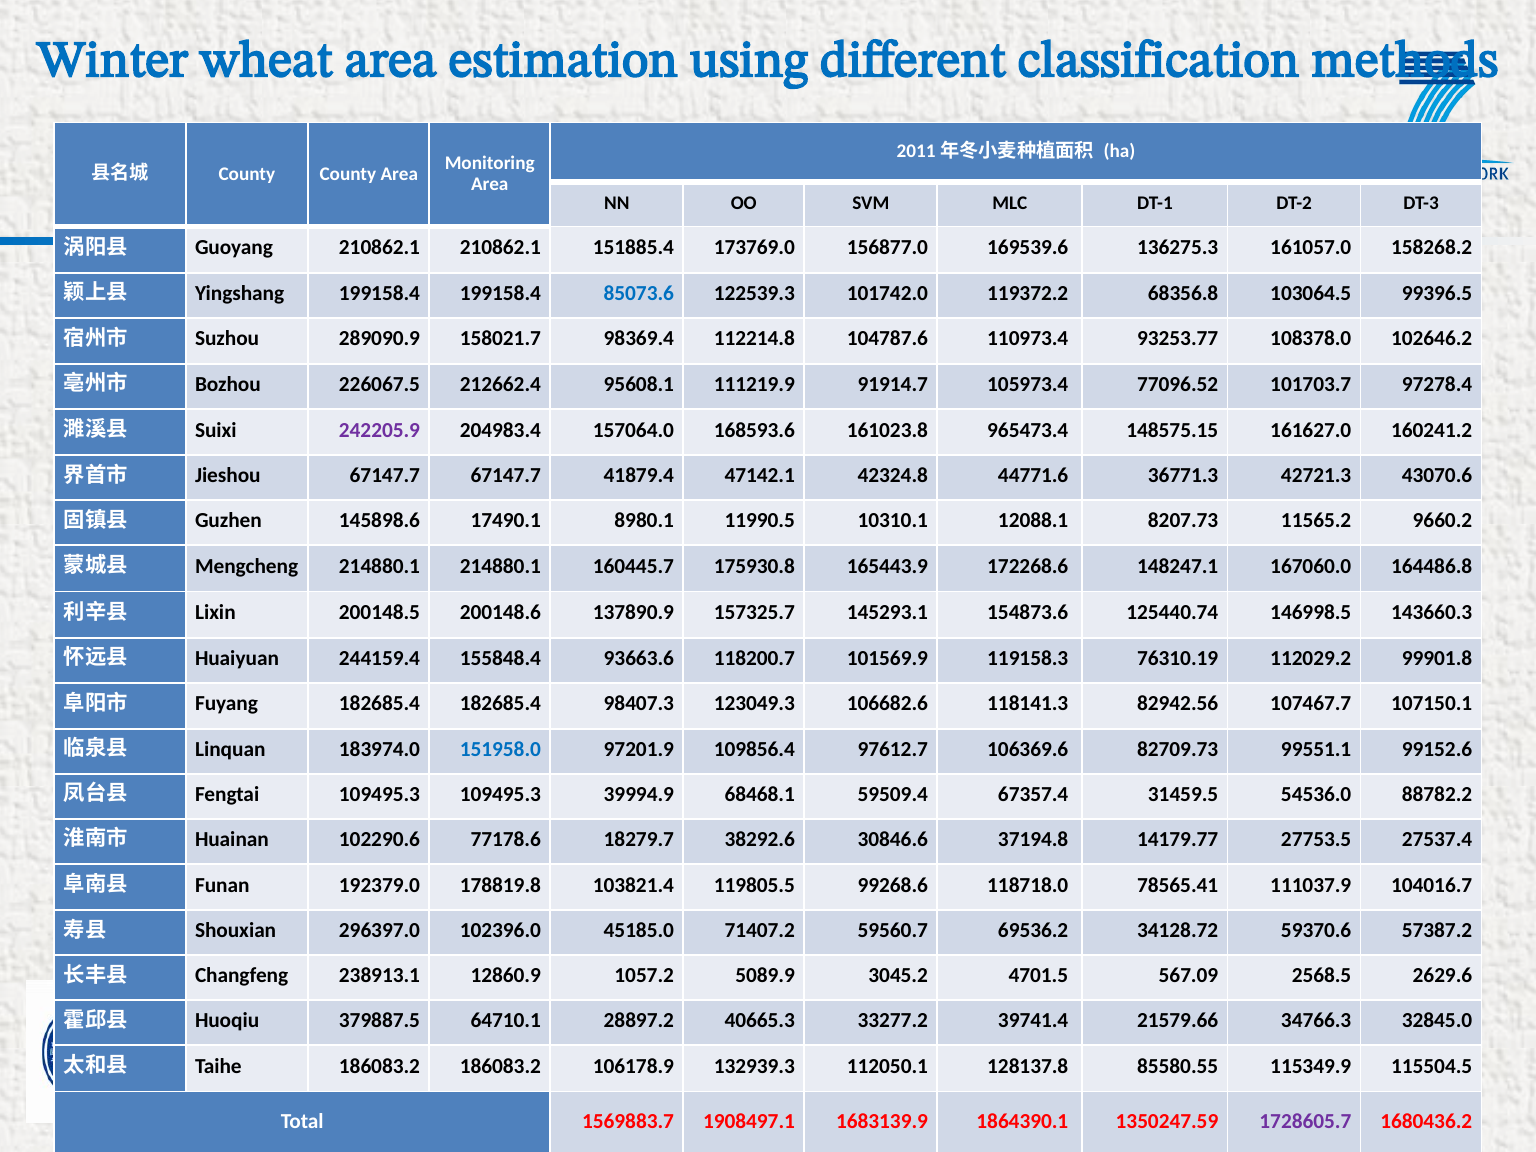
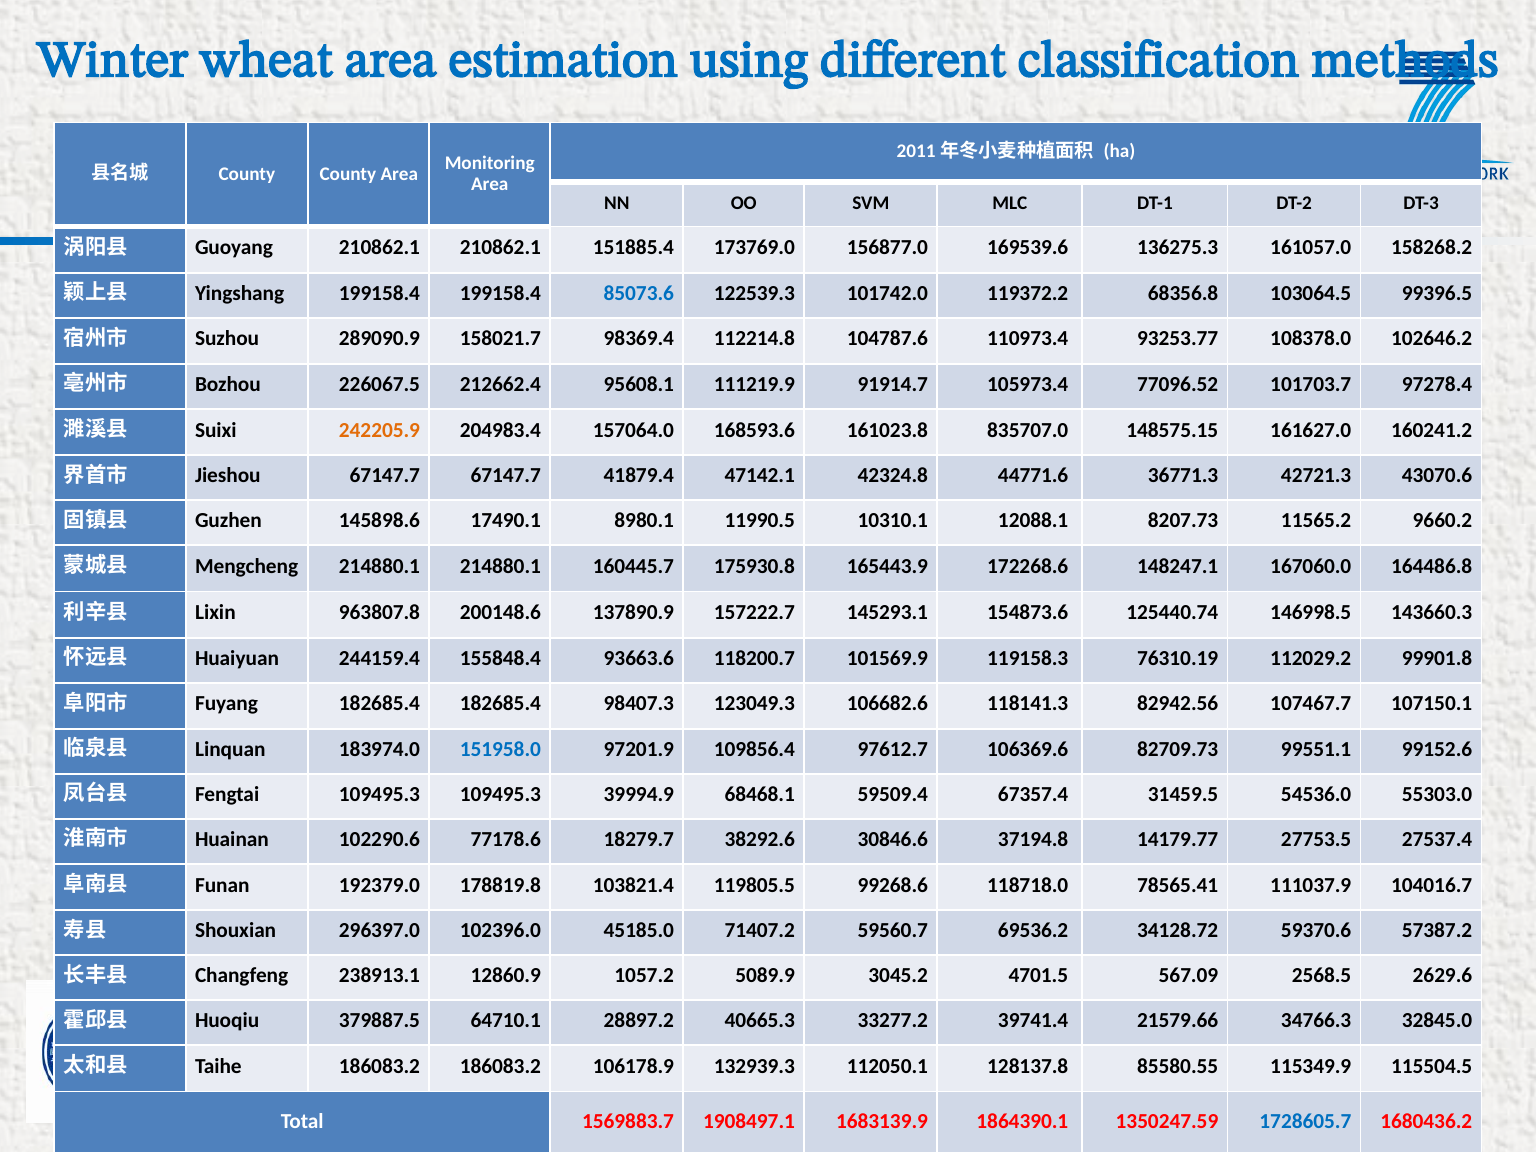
242205.9 colour: purple -> orange (379, 430)
965473.4: 965473.4 -> 835707.0 (1028, 430)
200148.5: 200148.5 -> 963807.8 (379, 613)
157325.7: 157325.7 -> 157222.7 (754, 613)
88782.2: 88782.2 -> 55303.0 (1437, 794)
1728605.7 colour: purple -> blue (1305, 1121)
